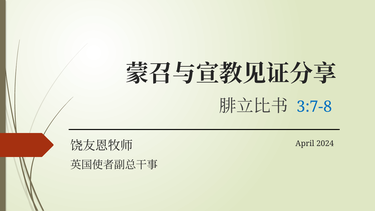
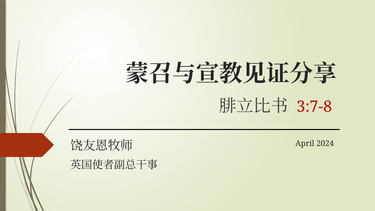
3:7-8 colour: blue -> red (314, 107)
